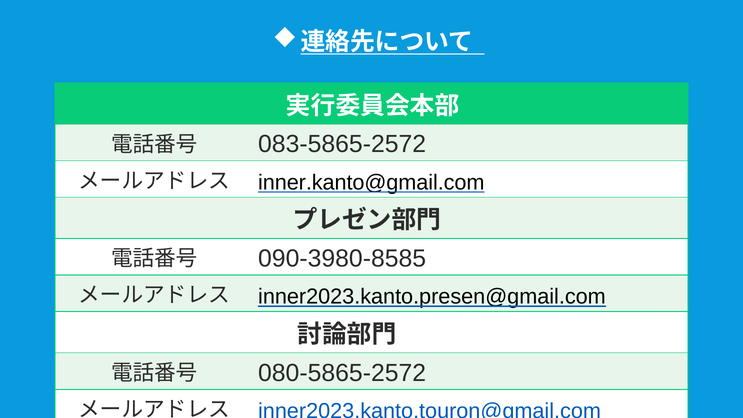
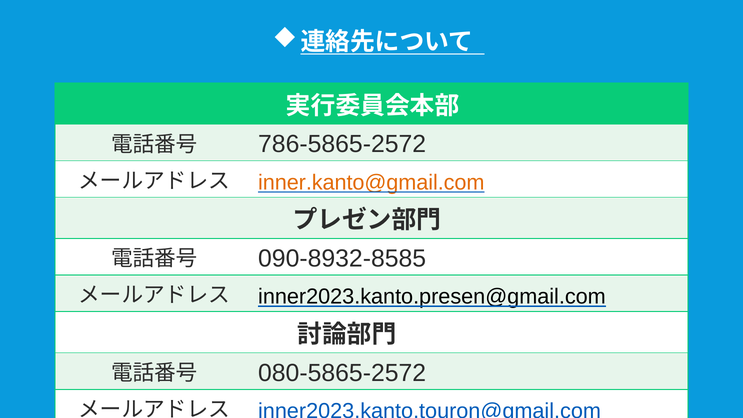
083-5865-2572: 083-5865-2572 -> 786-5865-2572 (342, 144)
inner.kanto@gmail.com colour: black -> orange (371, 182)
090-3980-8585: 090-3980-8585 -> 090-8932-8585 (342, 259)
